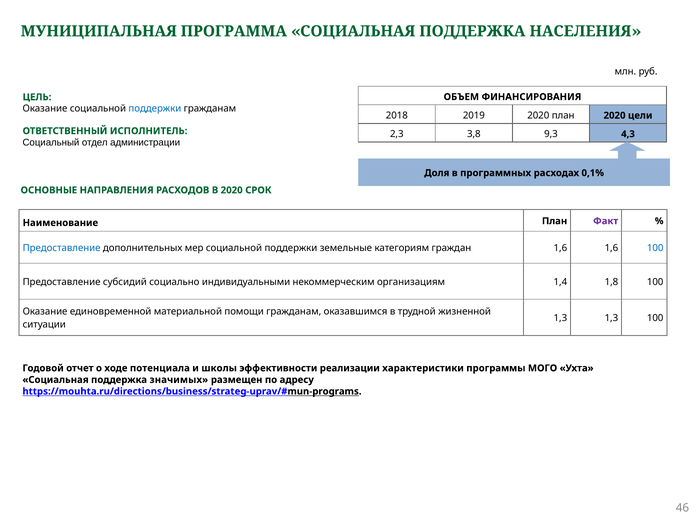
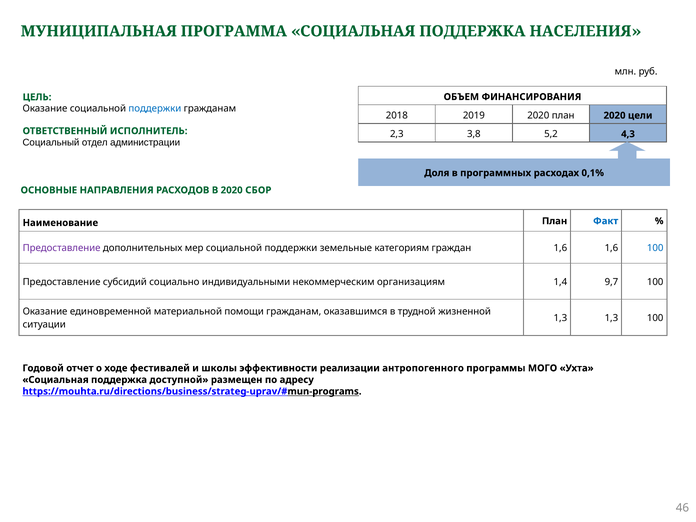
9,3: 9,3 -> 5,2 (551, 134)
СРОК: СРОК -> СБОР (258, 190)
Факт colour: purple -> blue (606, 221)
Предоставление colour: blue -> purple (62, 248)
1,8: 1,8 -> 9,7 (611, 282)
потенциала: потенциала -> фестивалей (160, 368)
характеристики: характеристики -> антропогенного (423, 368)
значимых: значимых -> доступной (179, 380)
